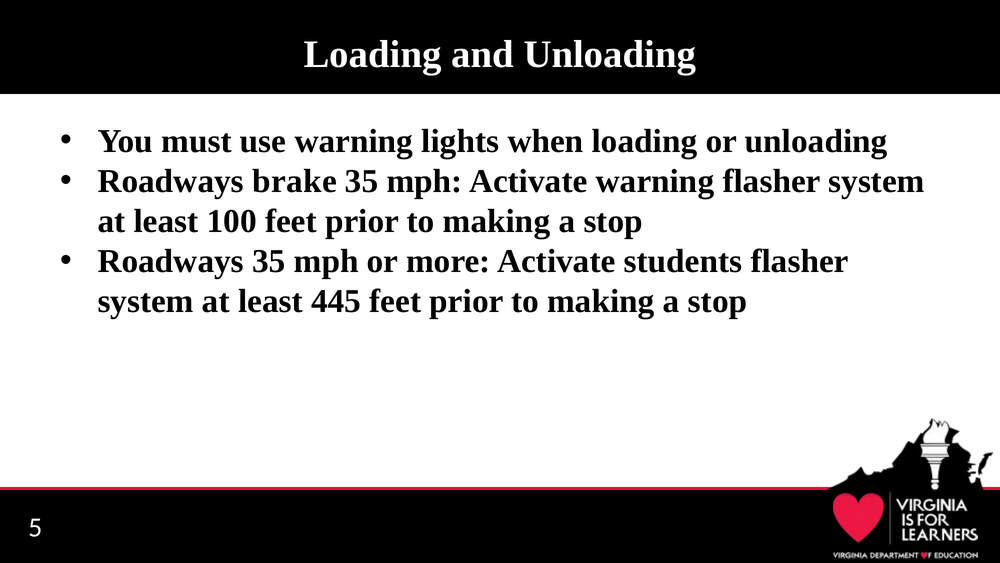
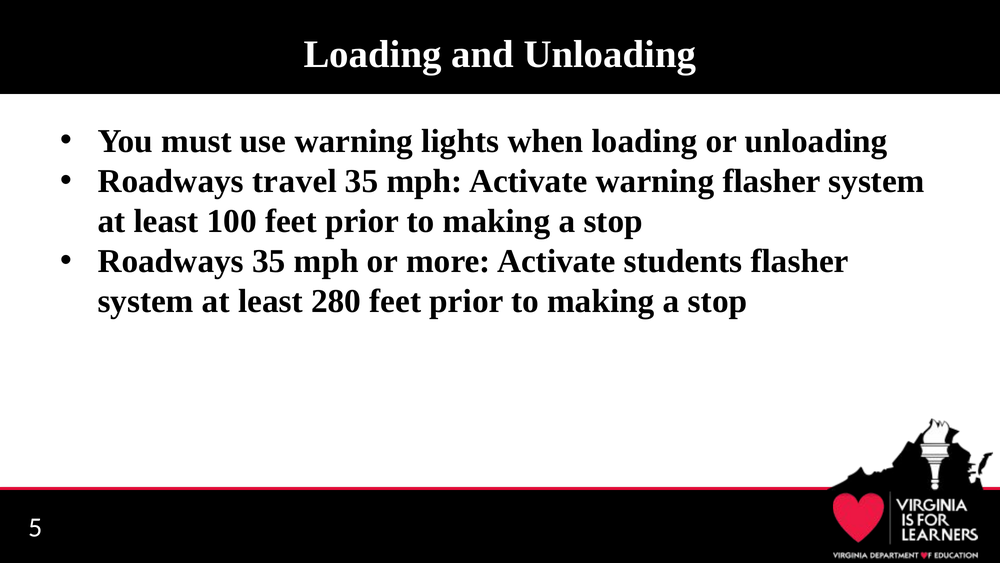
brake: brake -> travel (294, 181)
445: 445 -> 280 (336, 301)
